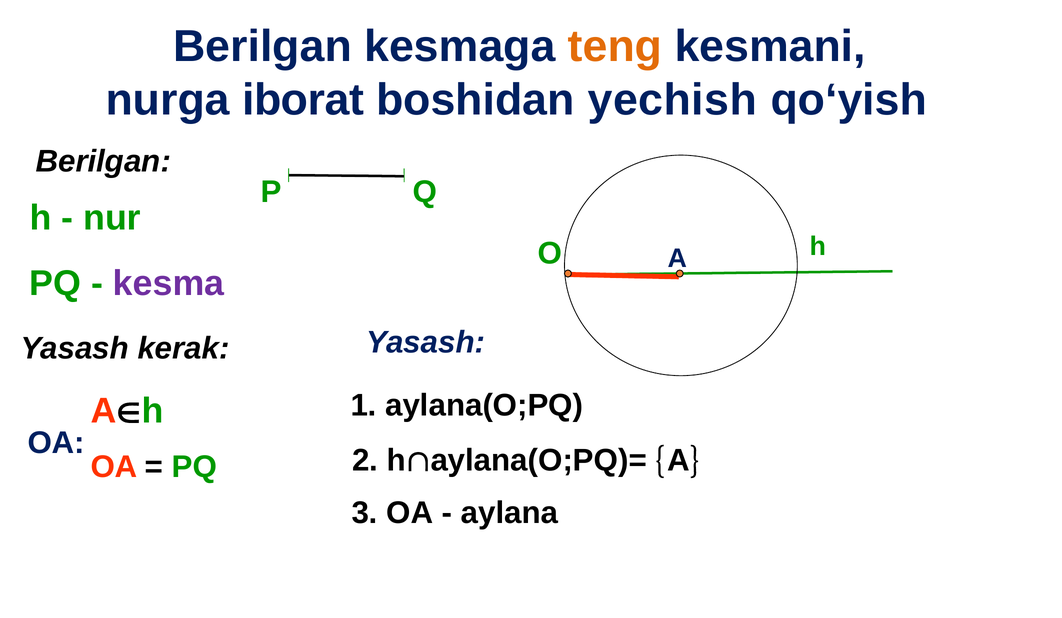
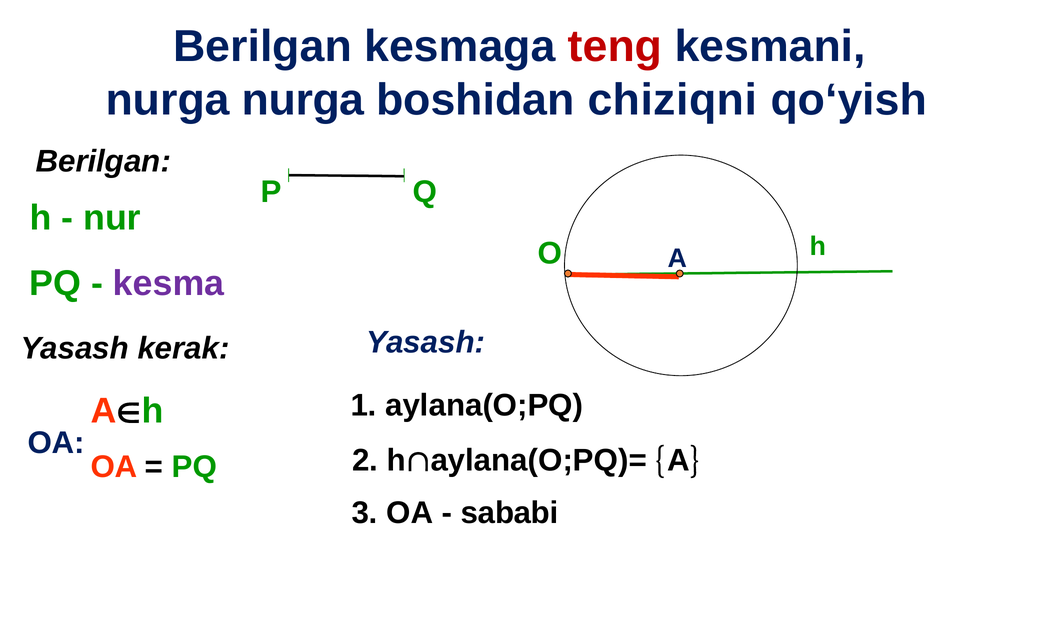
teng colour: orange -> red (615, 46)
nurga iborat: iborat -> nurga (303, 100)
yechish: yechish -> chiziqni (672, 100)
aylana: aylana -> sababi (510, 513)
